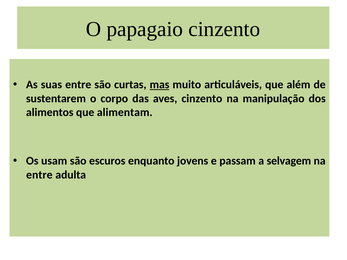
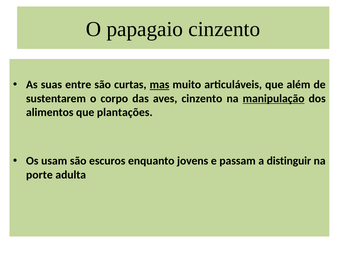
manipulação underline: none -> present (274, 99)
alimentam: alimentam -> plantações (125, 113)
selvagem: selvagem -> distinguir (289, 161)
entre: entre -> porte (39, 175)
